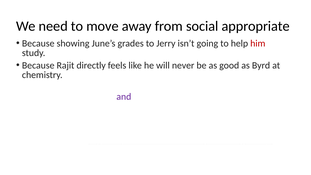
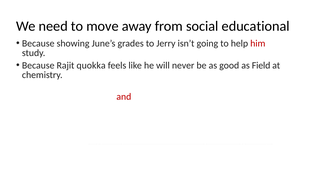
appropriate: appropriate -> educational (256, 26)
directly: directly -> quokka (91, 65)
Byrd: Byrd -> Field (261, 65)
and colour: purple -> red (124, 97)
